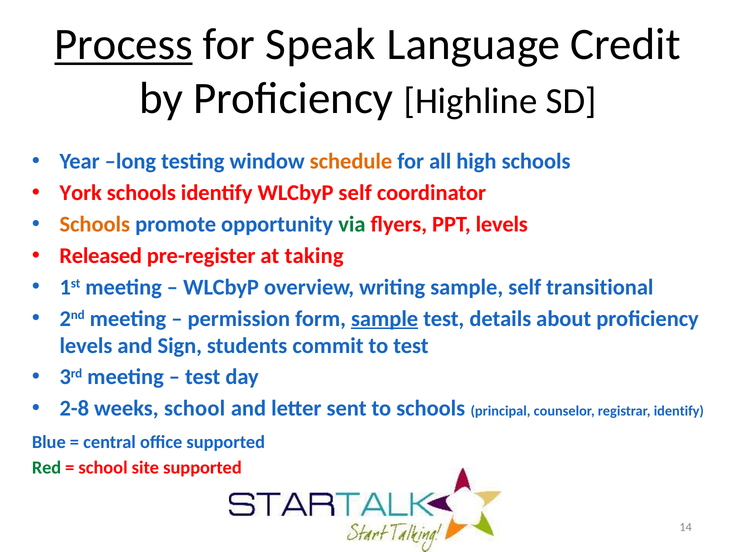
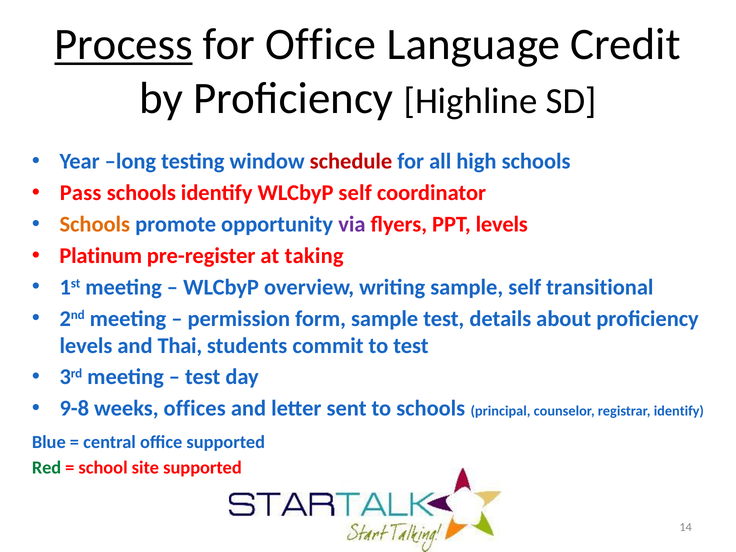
for Speak: Speak -> Office (321, 44)
schedule colour: orange -> red (351, 161)
York: York -> Pass (81, 193)
via colour: green -> purple (352, 224)
Released: Released -> Platinum (101, 256)
sample underline: present -> none (385, 319)
Sign: Sign -> Thai (180, 346)
2-8: 2-8 -> 9-8 (74, 408)
weeks school: school -> offices (195, 408)
